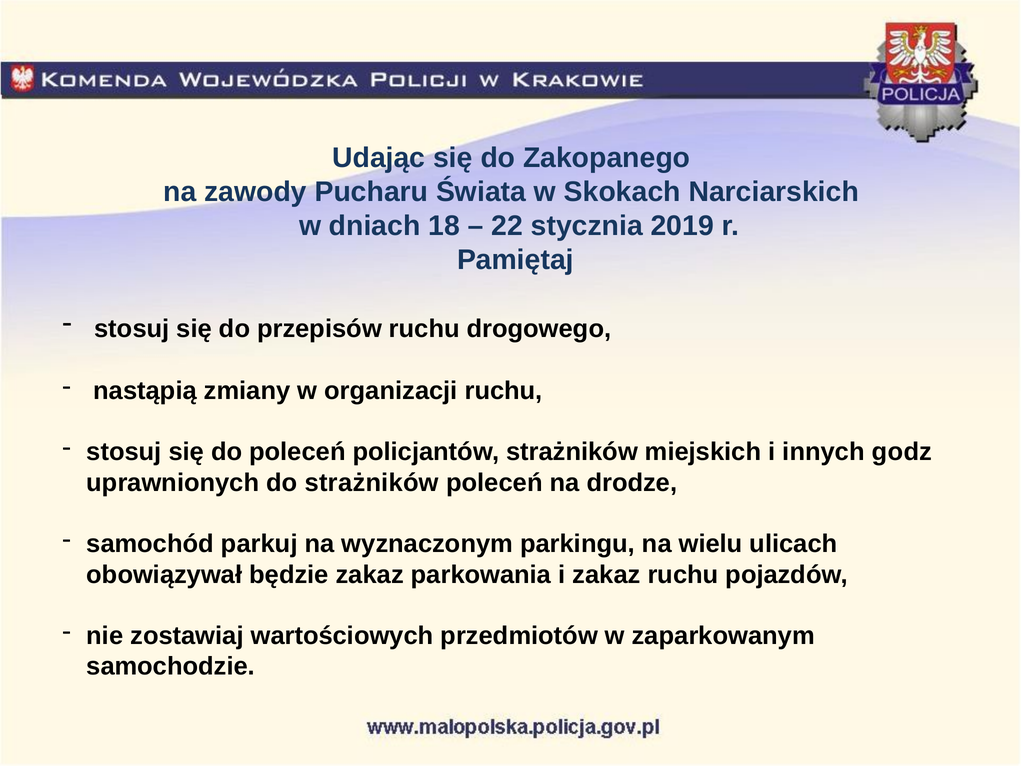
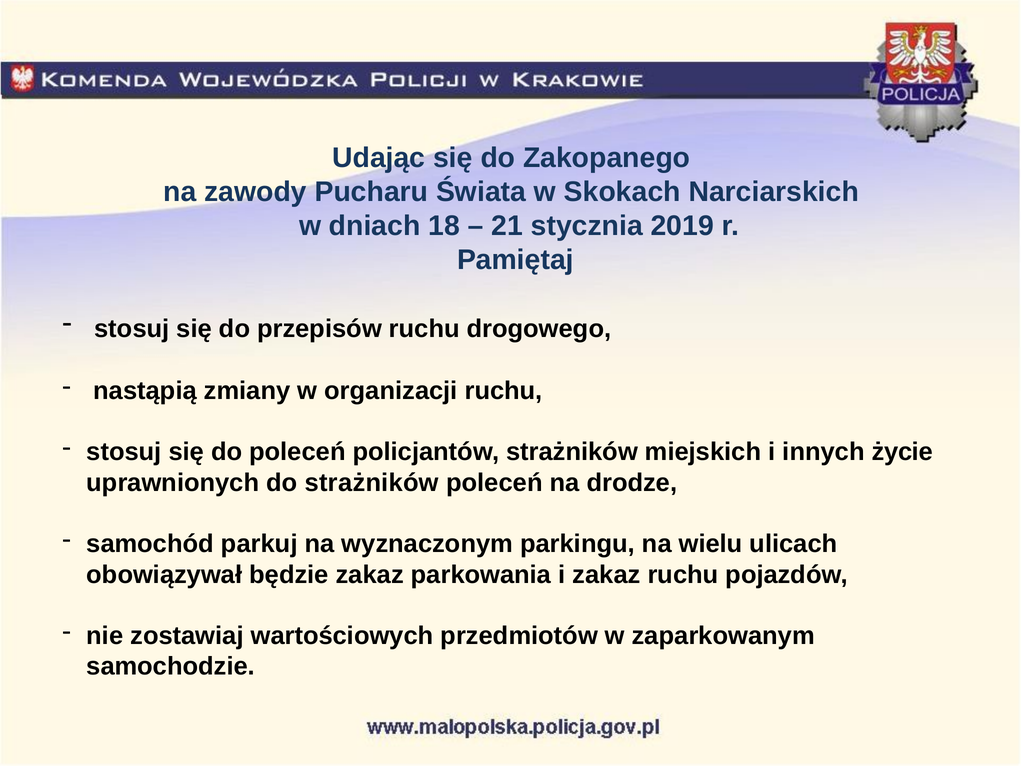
22: 22 -> 21 (507, 226)
godz: godz -> życie (902, 452)
